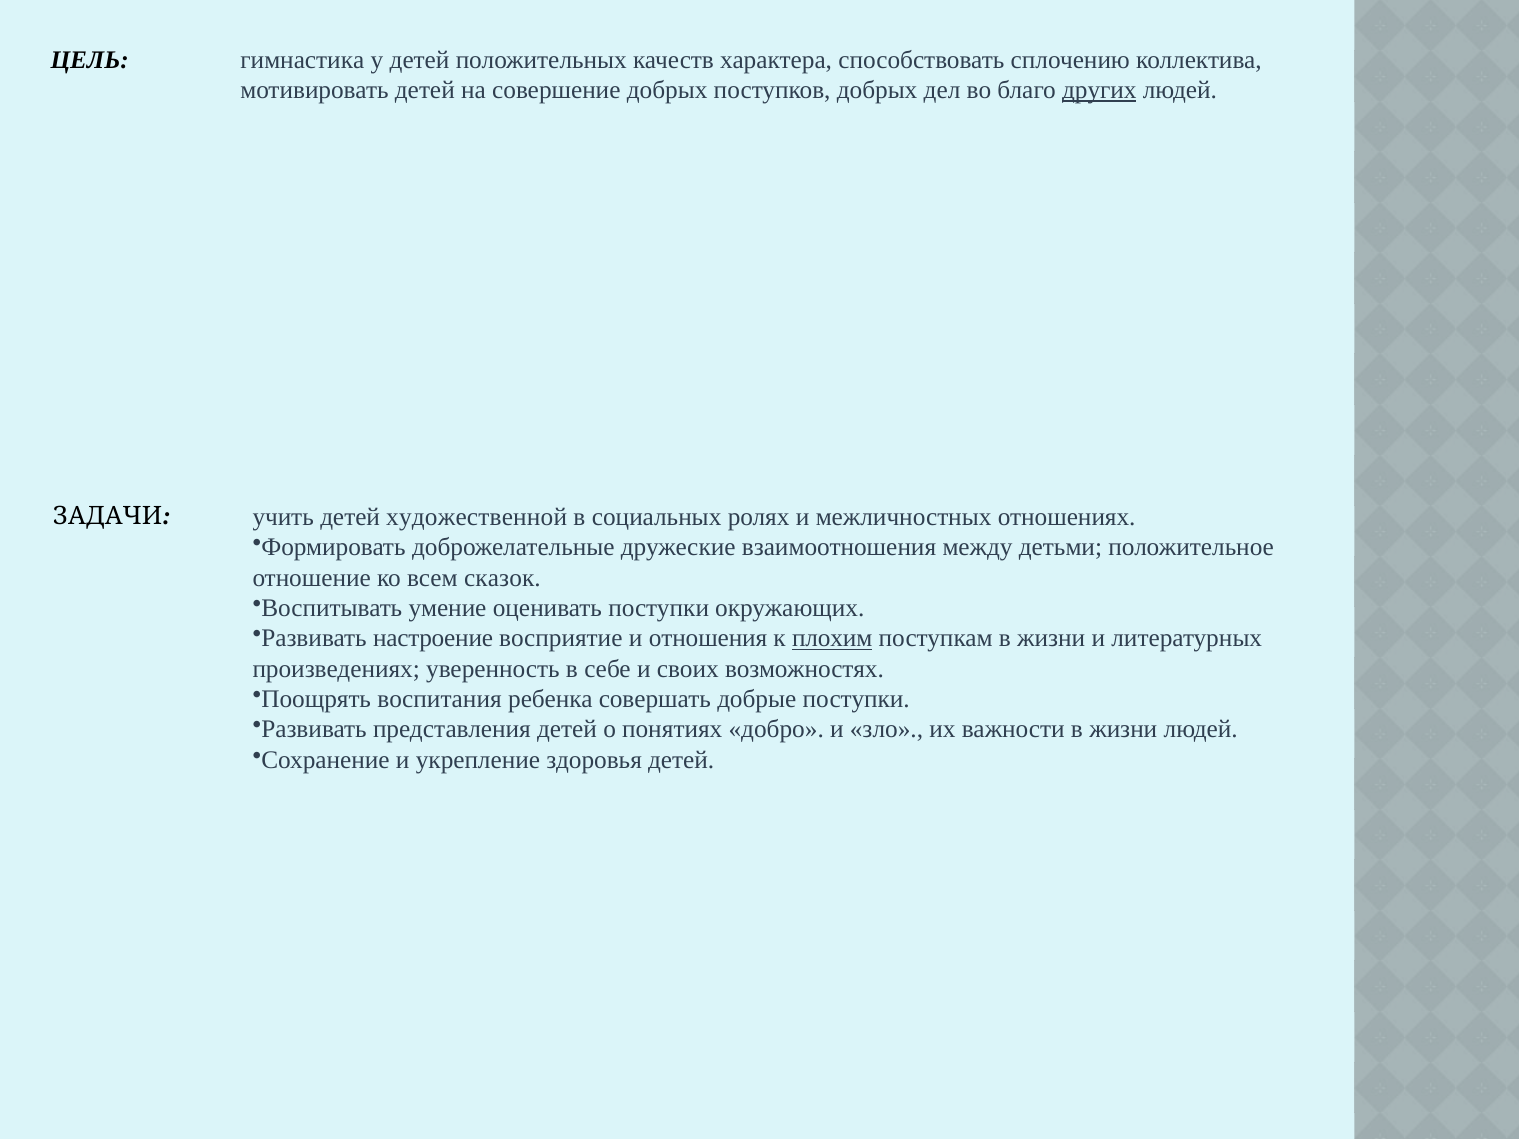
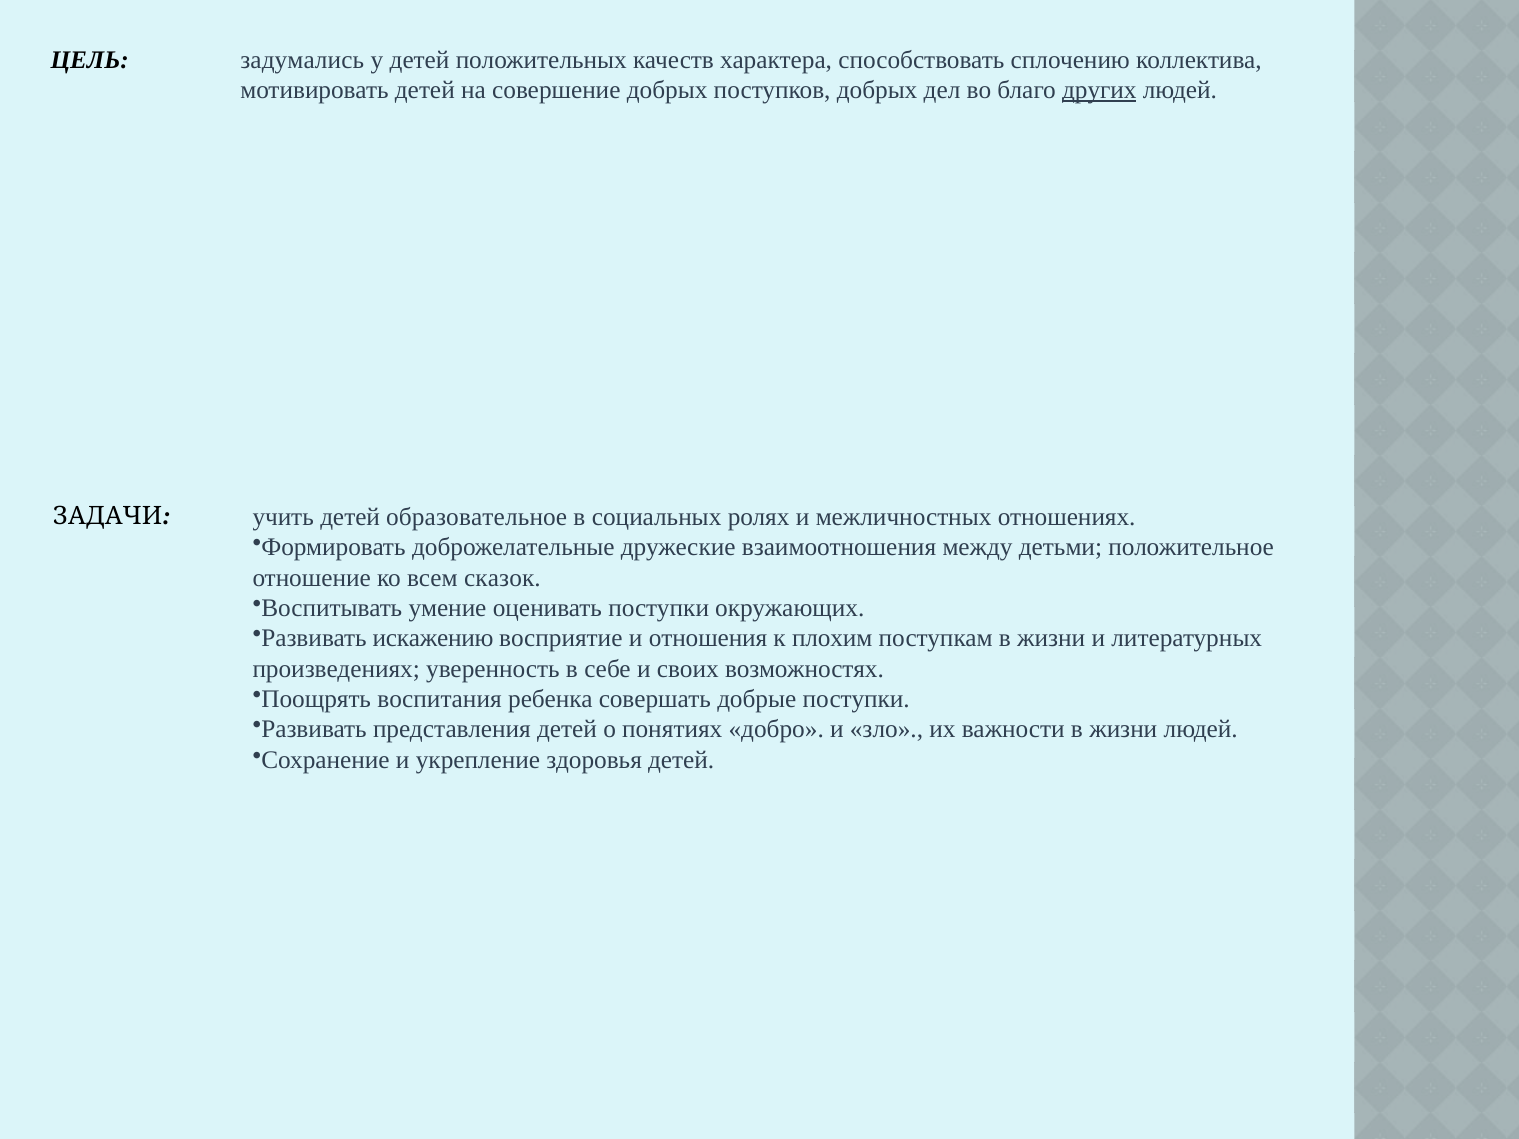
гимнастика: гимнастика -> задумались (302, 60)
художественной: художественной -> образовательное (477, 517)
настроение: настроение -> искажению (433, 639)
плохим underline: present -> none (832, 639)
